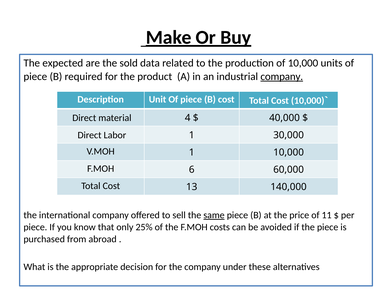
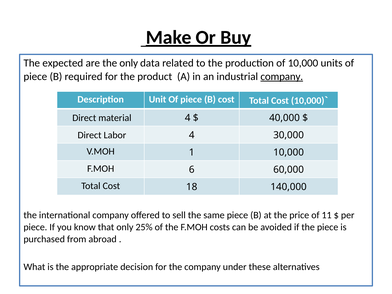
the sold: sold -> only (129, 63)
Labor 1: 1 -> 4 (192, 135)
13: 13 -> 18 (192, 187)
same underline: present -> none (214, 215)
